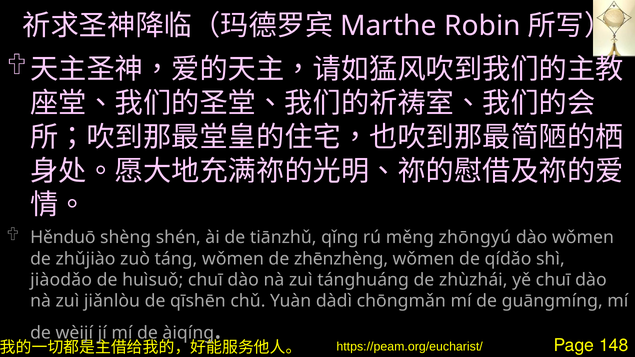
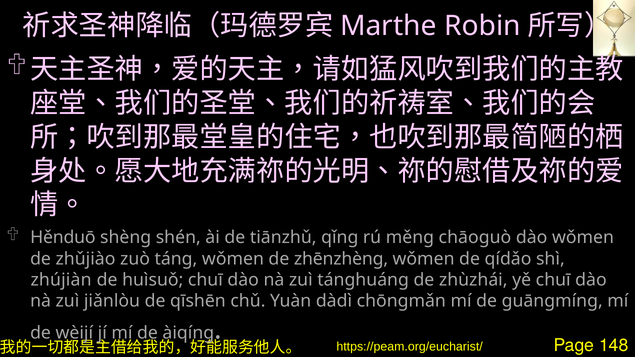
zhōngyú: zhōngyú -> chāoguò (475, 238)
jiàodǎo: jiàodǎo -> zhújiàn (61, 280)
